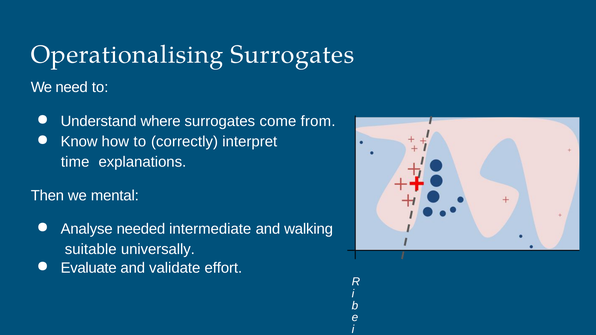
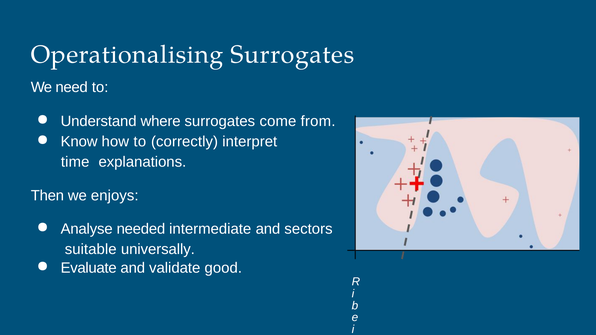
mental: mental -> enjoys (115, 196)
walking: walking -> sectors (308, 229)
effort: effort -> good (223, 268)
